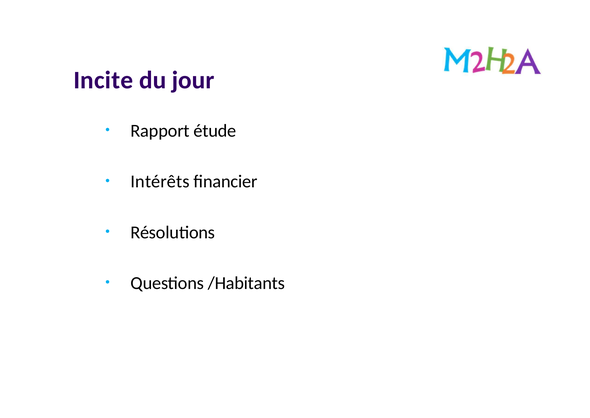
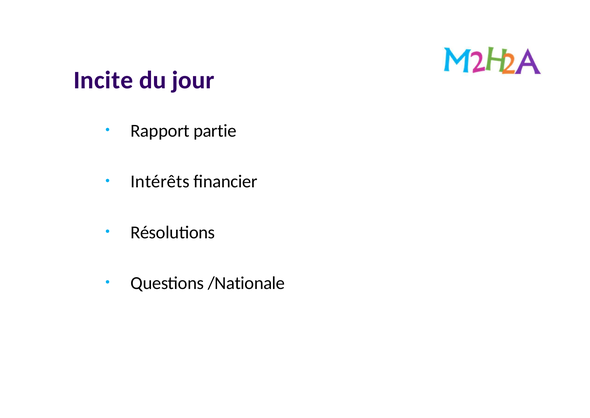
étude: étude -> partie (215, 131)
/Habitants: /Habitants -> /Nationale (246, 283)
